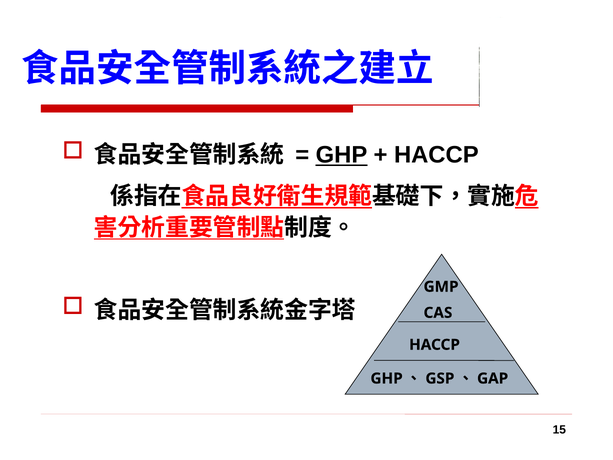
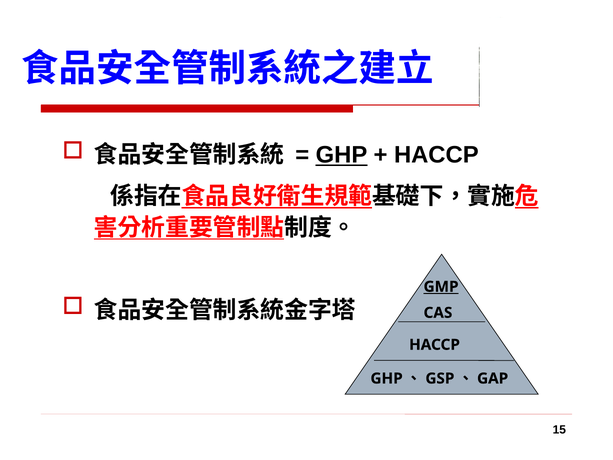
GMP underline: none -> present (441, 287)
